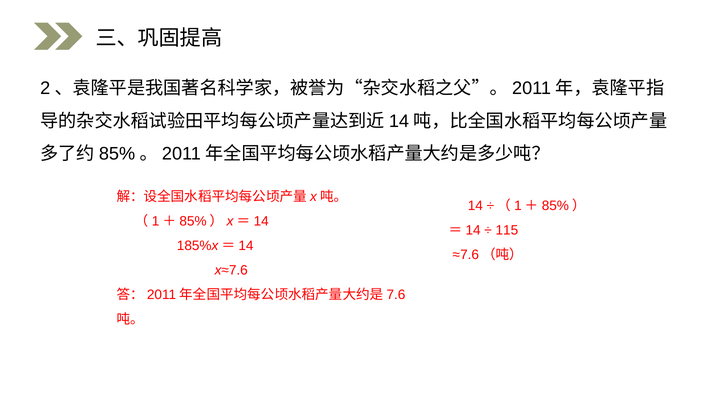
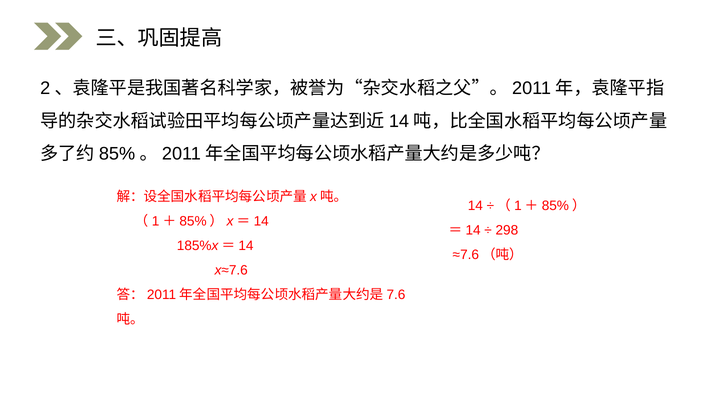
115: 115 -> 298 (507, 230)
